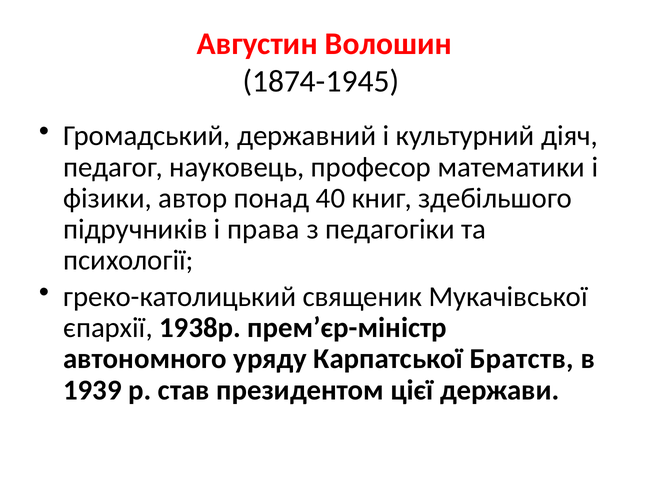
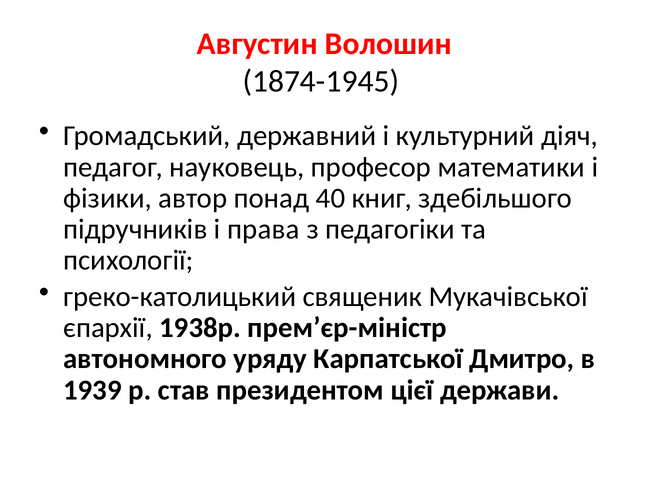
Братств: Братств -> Дмитро (522, 360)
